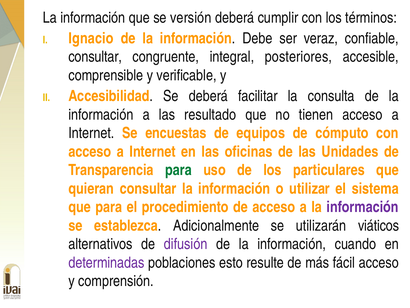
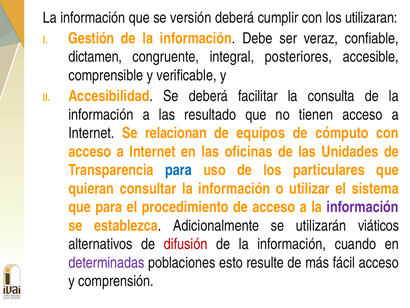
términos: términos -> utilizaran (371, 18)
Ignacio: Ignacio -> Gestión (91, 38)
consultar: consultar -> dictamen (95, 57)
encuestas: encuestas -> relacionan (176, 133)
para colour: green -> blue (179, 170)
difusión colour: purple -> red (186, 244)
